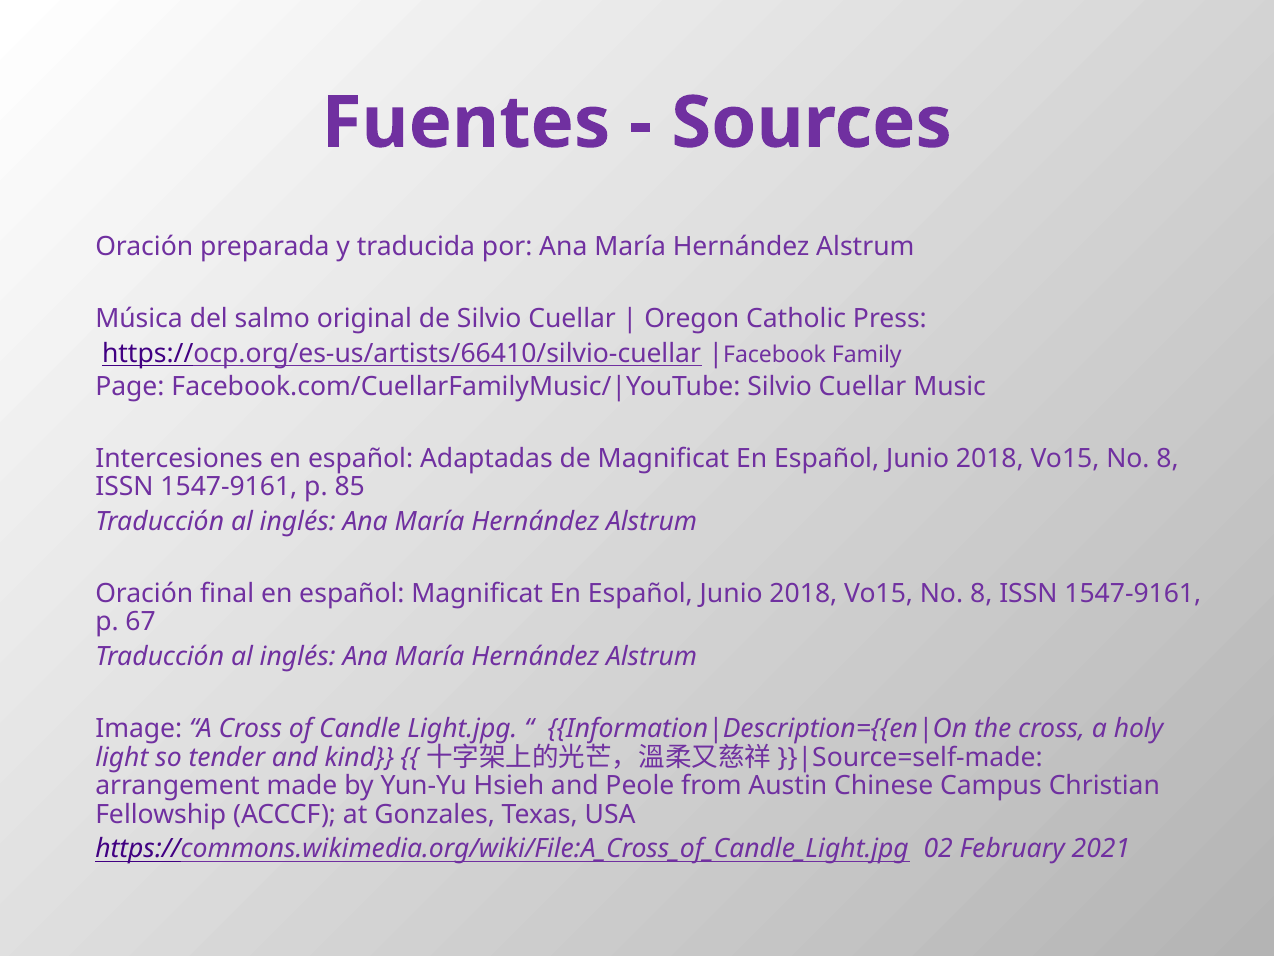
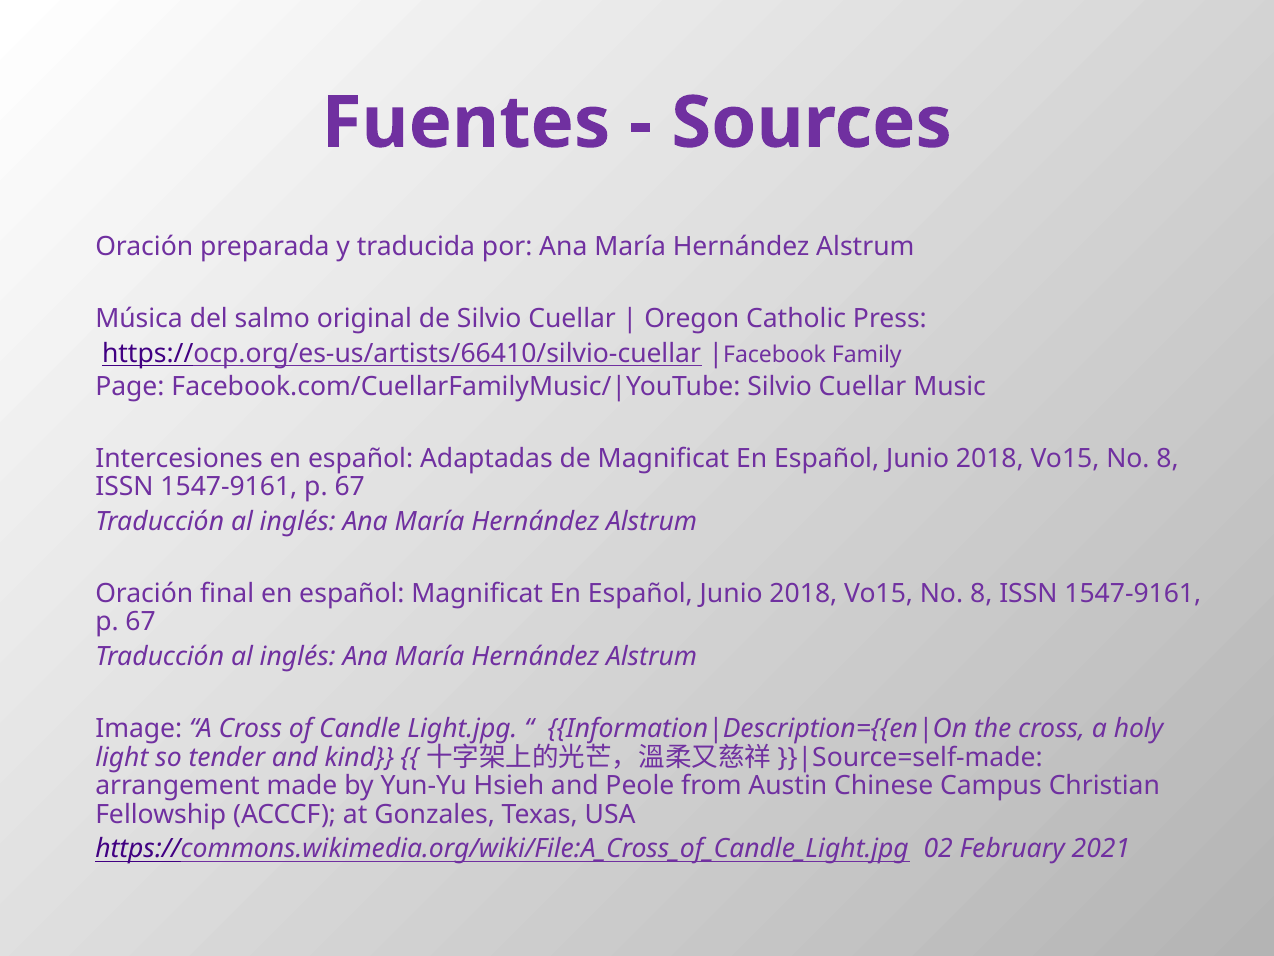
85: 85 -> 67 (350, 487)
